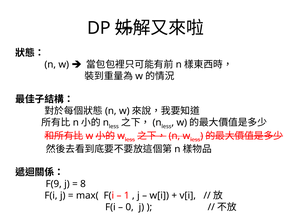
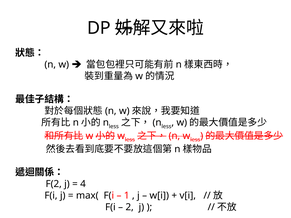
F(9: F(9 -> F(2 (54, 184)
8: 8 -> 4 (83, 184)
0: 0 -> 2 (130, 207)
